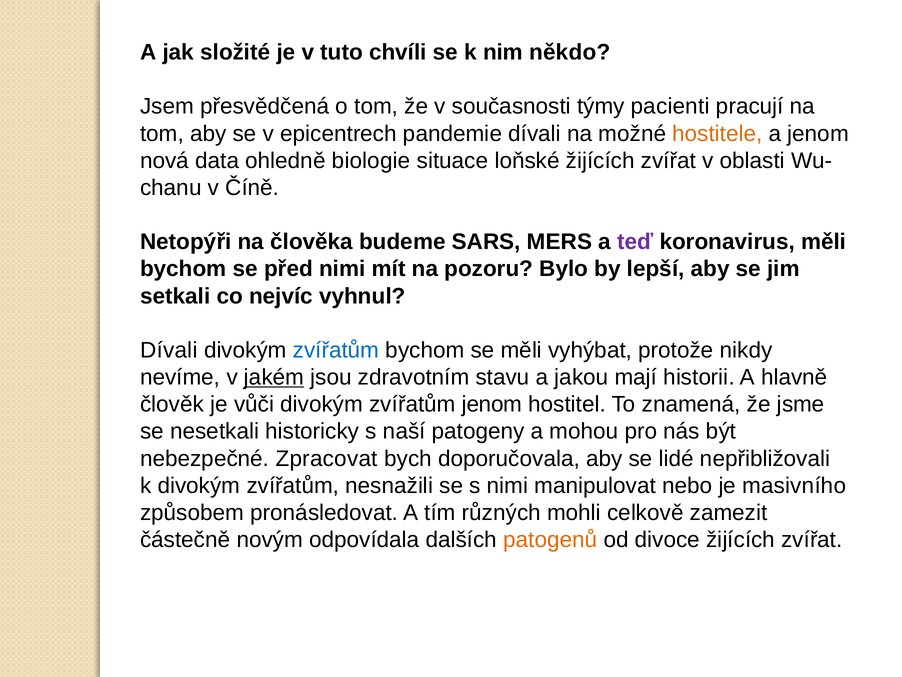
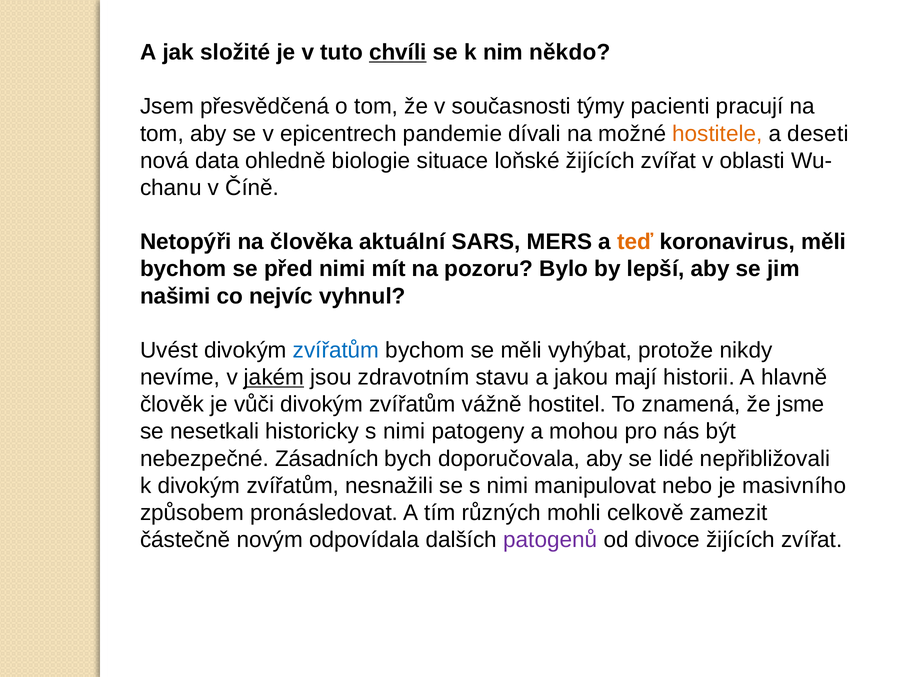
chvíli underline: none -> present (398, 52)
a jenom: jenom -> deseti (818, 134)
budeme: budeme -> aktuální (402, 242)
teď colour: purple -> orange (635, 242)
setkali: setkali -> našimi (175, 296)
Dívali: Dívali -> Uvést (169, 350)
zvířatům jenom: jenom -> vážně (492, 404)
historicky s naší: naší -> nimi (404, 431)
Zpracovat: Zpracovat -> Zásadních (327, 458)
patogenů colour: orange -> purple (550, 539)
